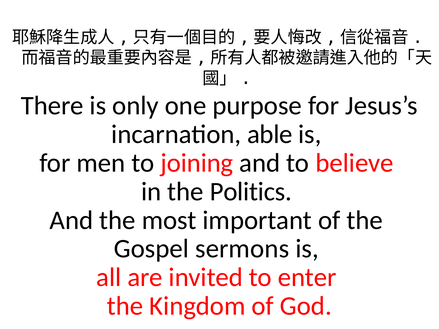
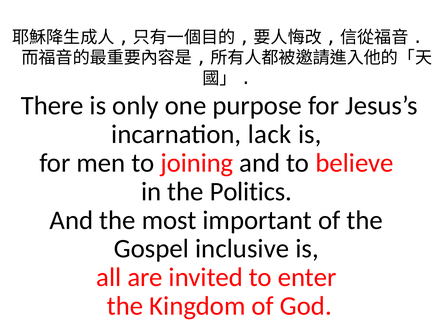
able: able -> lack (270, 134)
sermons: sermons -> inclusive (242, 249)
